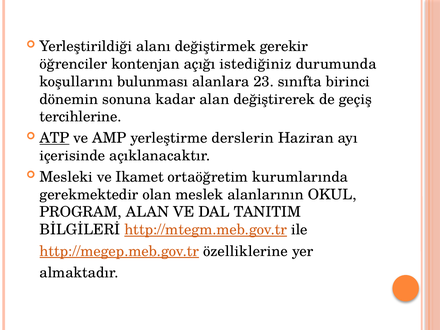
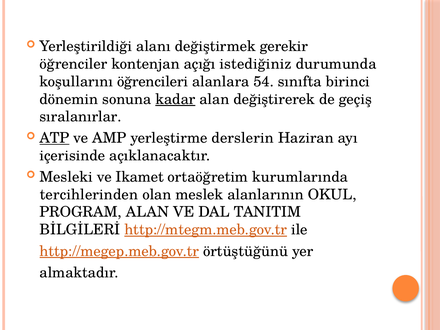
bulunması: bulunması -> öğrencileri (153, 82)
23: 23 -> 54 (264, 82)
kadar underline: none -> present (175, 99)
tercihlerine: tercihlerine -> sıralanırlar (80, 117)
gerekmektedir: gerekmektedir -> tercihlerinden (89, 195)
özelliklerine: özelliklerine -> örtüştüğünü (246, 251)
